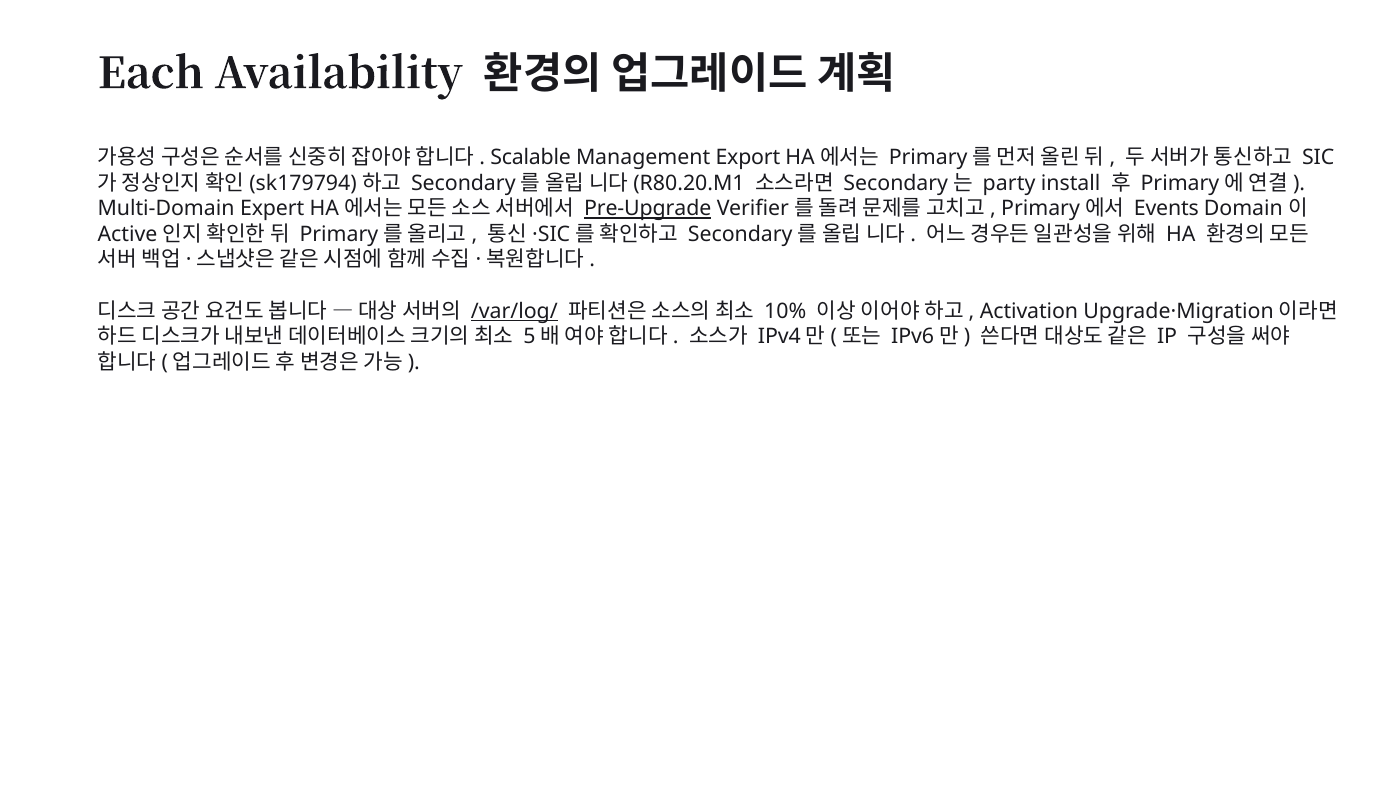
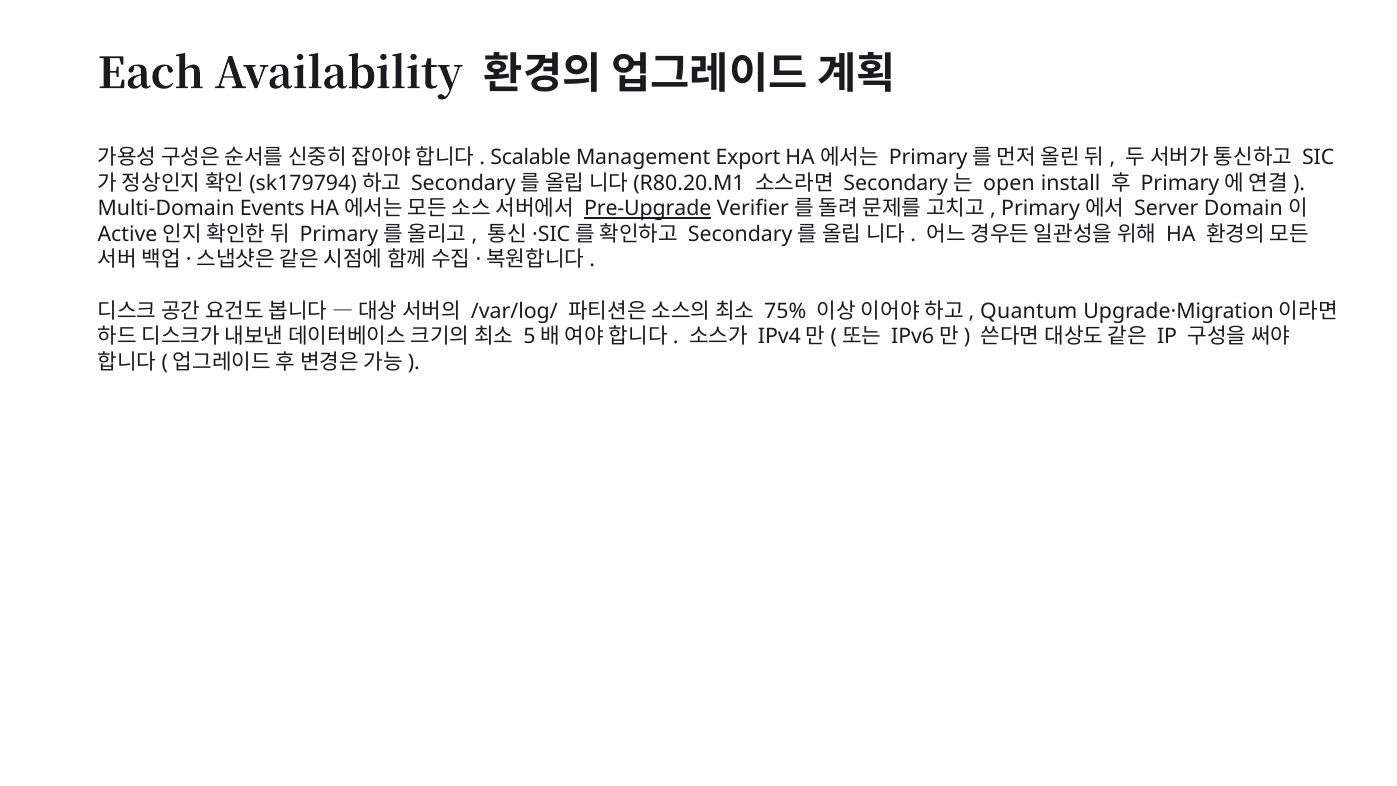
party: party -> open (1009, 183)
Expert: Expert -> Events (272, 209)
Events: Events -> Server (1166, 209)
/var/log/ underline: present -> none (514, 311)
10%: 10% -> 75% (785, 311)
Activation: Activation -> Quantum (1029, 311)
